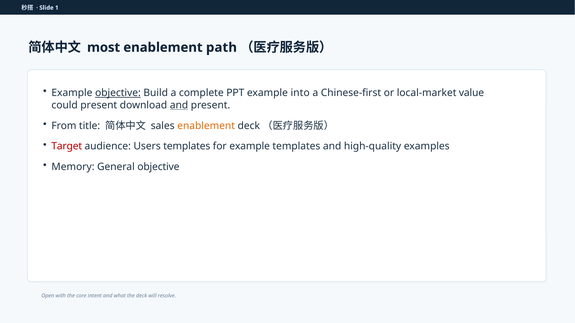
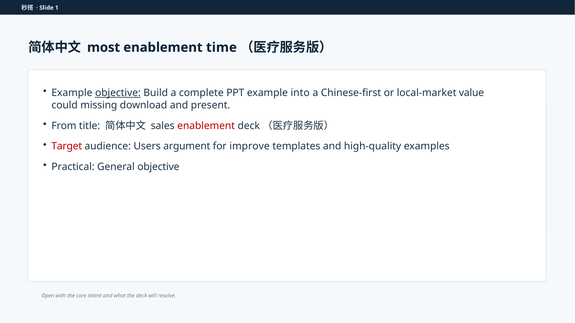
path: path -> time (221, 48)
could present: present -> missing (99, 105)
and underline: present -> none (179, 105)
enablement colour: orange -> red (206, 126)
Users templates: templates -> argument (187, 147)
for example: example -> improve (250, 147)
Memory: Memory -> Practical (73, 167)
